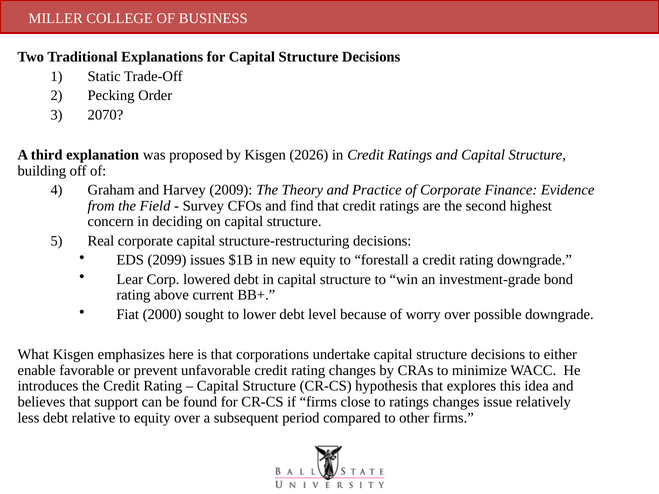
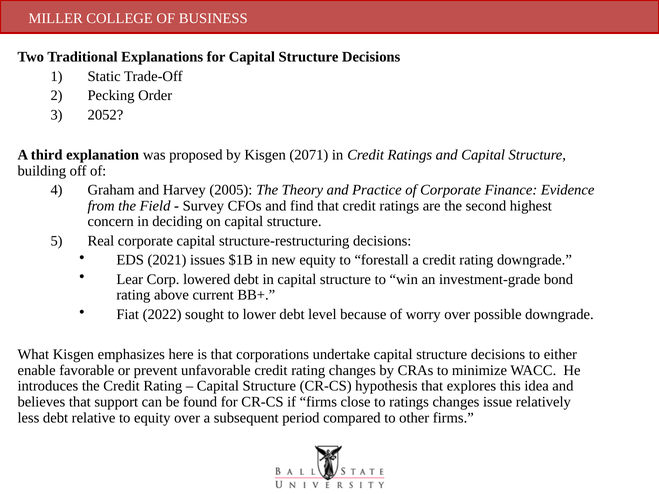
2070: 2070 -> 2052 (105, 115)
2026: 2026 -> 2071 (309, 155)
2009: 2009 -> 2005 (231, 190)
2099: 2099 -> 2021 (167, 260)
2000: 2000 -> 2022 (162, 315)
